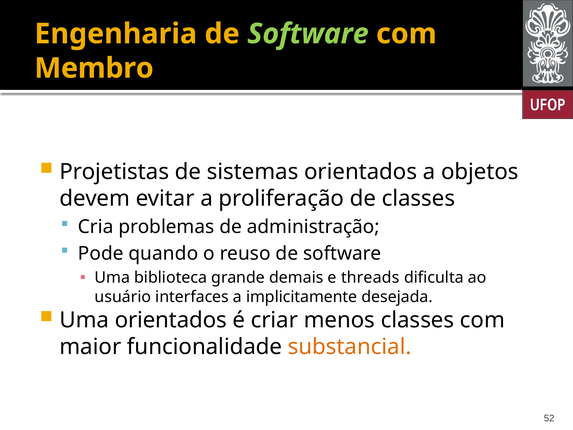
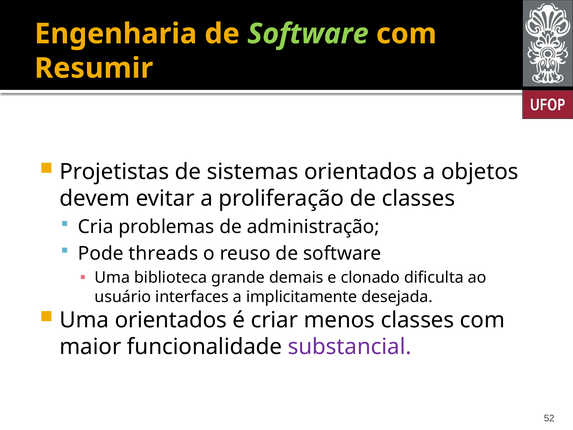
Membro: Membro -> Resumir (94, 68)
quando: quando -> threads (163, 254)
threads: threads -> clonado (370, 277)
substancial colour: orange -> purple (350, 347)
